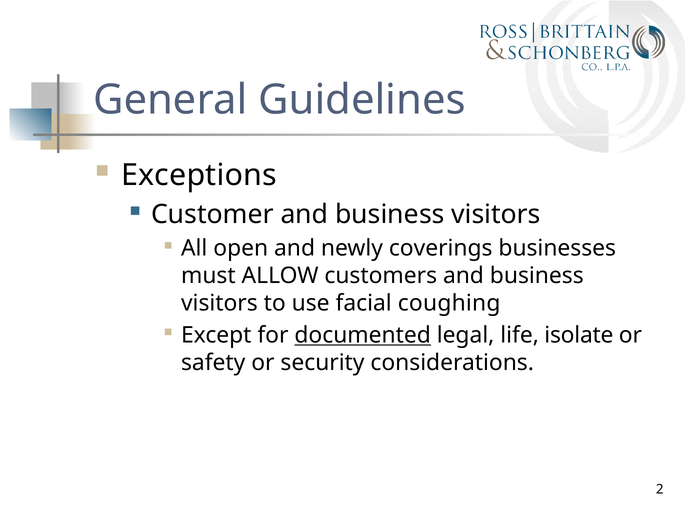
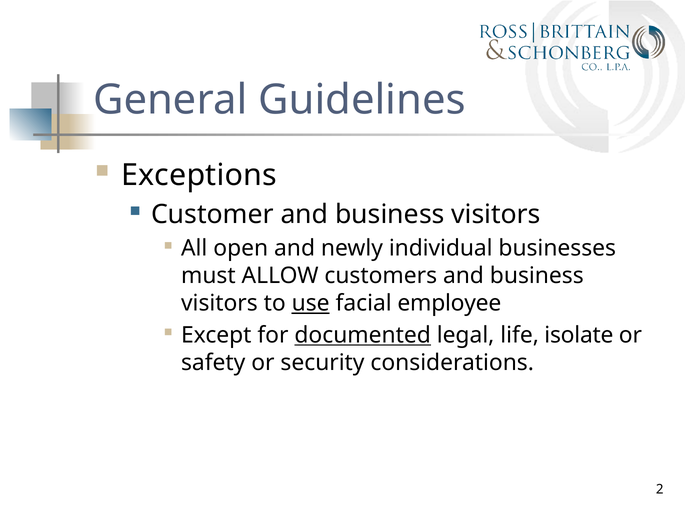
coverings: coverings -> individual (441, 248)
use underline: none -> present (311, 303)
coughing: coughing -> employee (449, 303)
